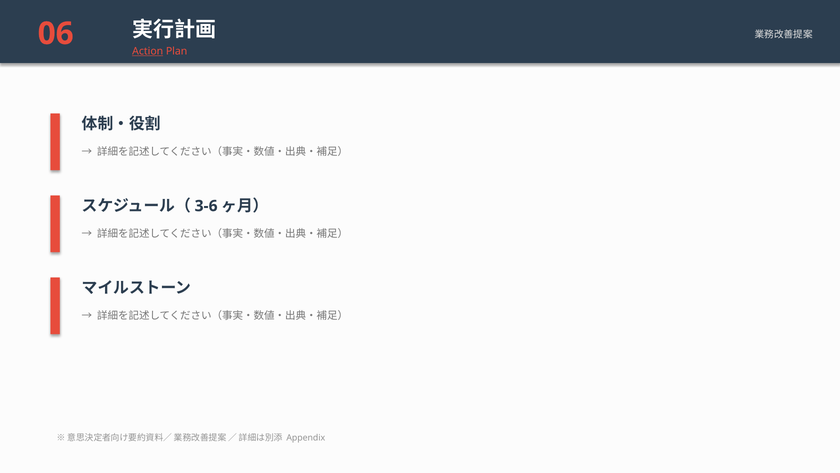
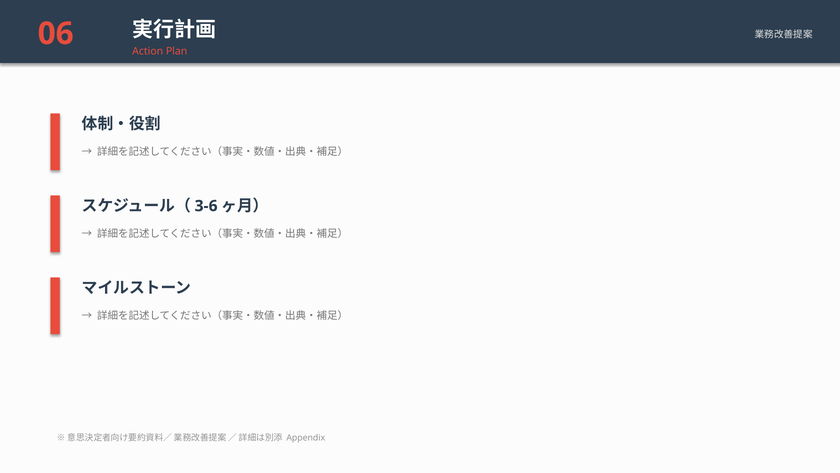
Action underline: present -> none (148, 51)
